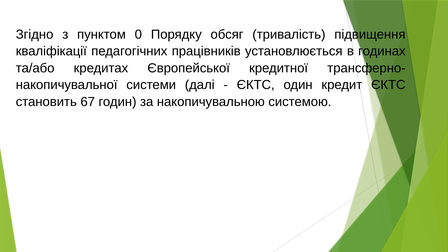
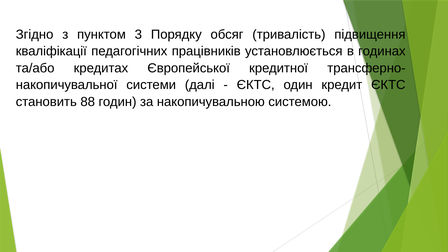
0: 0 -> 3 (138, 35)
67: 67 -> 88 (88, 102)
